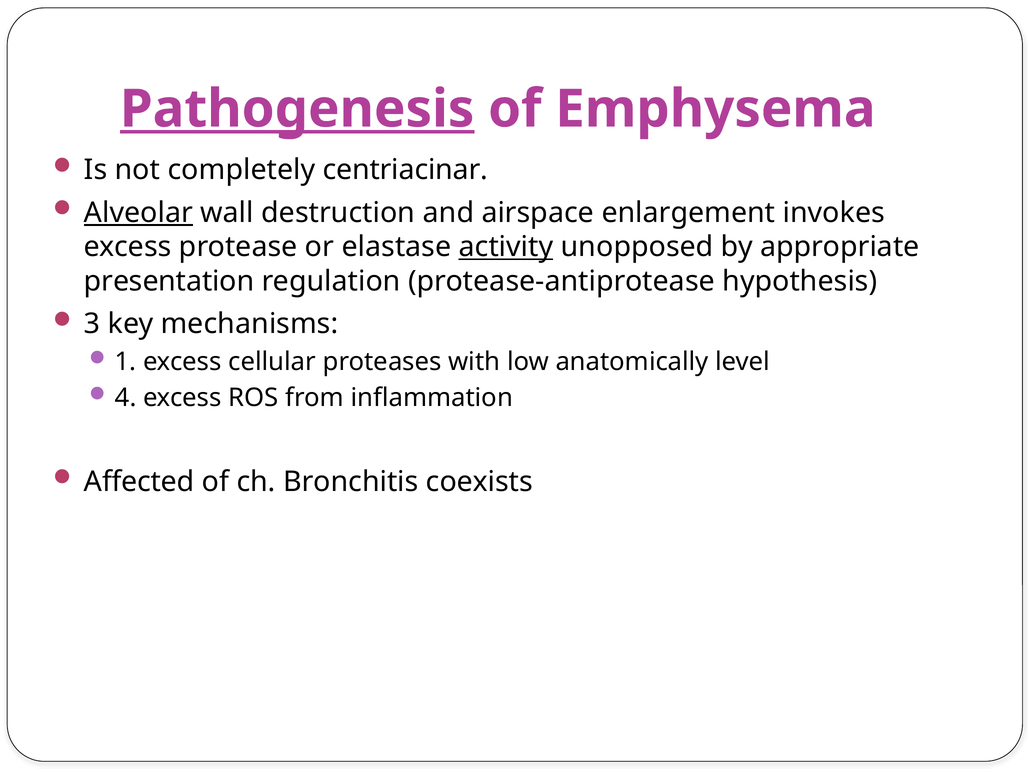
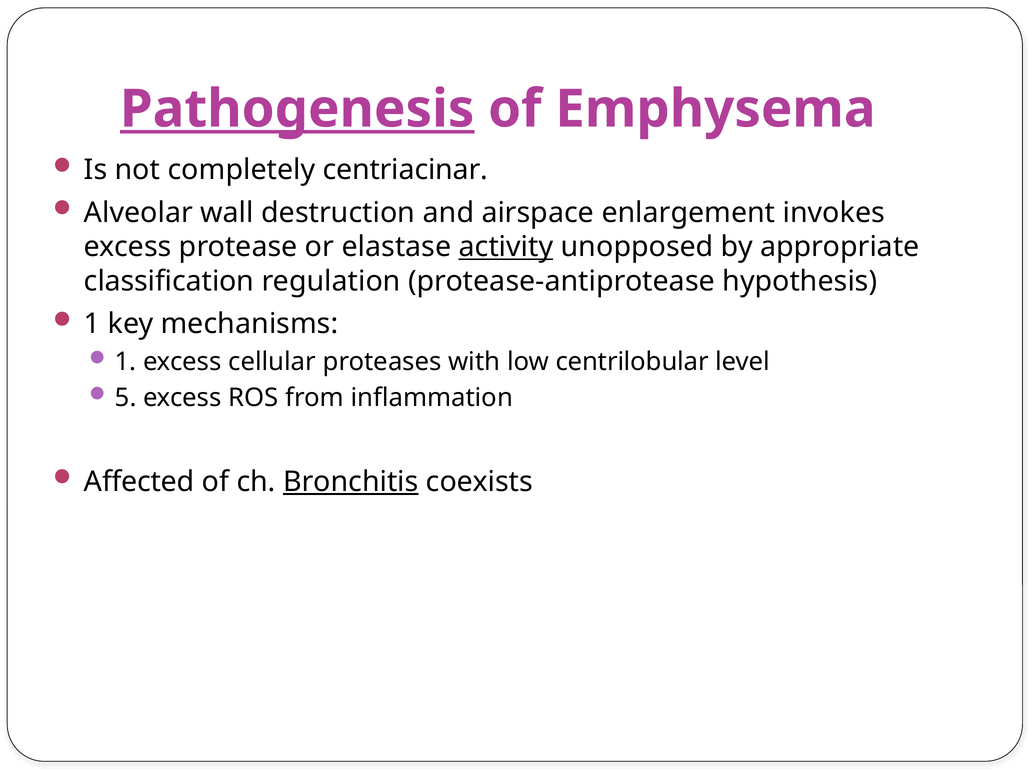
Alveolar underline: present -> none (138, 213)
presentation: presentation -> classification (169, 282)
3: 3 -> 1 (92, 324)
anatomically: anatomically -> centrilobular (632, 362)
4: 4 -> 5 (126, 398)
Bronchitis underline: none -> present (351, 482)
